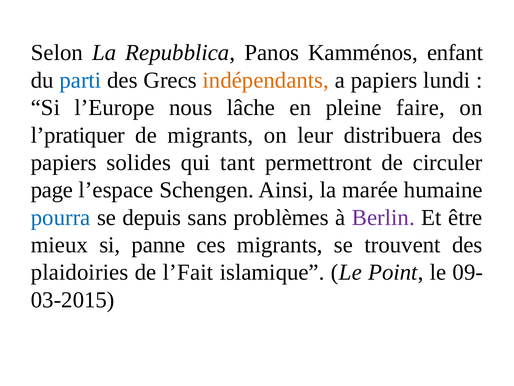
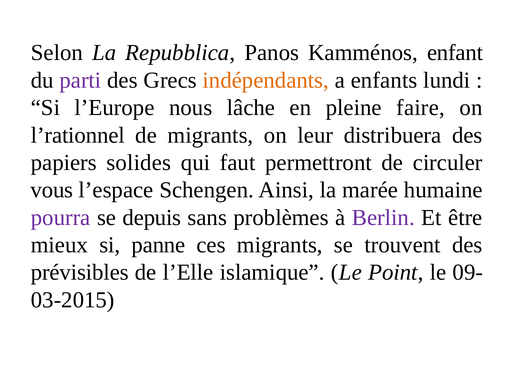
parti colour: blue -> purple (80, 80)
a papiers: papiers -> enfants (384, 80)
l’pratiquer: l’pratiquer -> l’rationnel (78, 135)
tant: tant -> faut (238, 162)
page: page -> vous (52, 190)
pourra colour: blue -> purple (61, 217)
plaidoiries: plaidoiries -> prévisibles (80, 272)
l’Fait: l’Fait -> l’Elle (188, 272)
